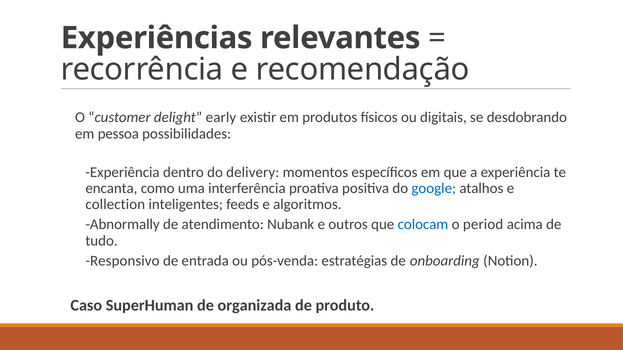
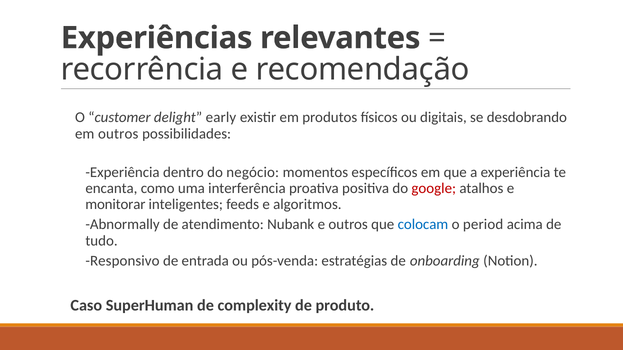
em pessoa: pessoa -> outros (118, 134)
delivery: delivery -> negócio (253, 173)
google colour: blue -> red (434, 189)
collection: collection -> monitorar (115, 205)
organizada: organizada -> complexity (255, 306)
